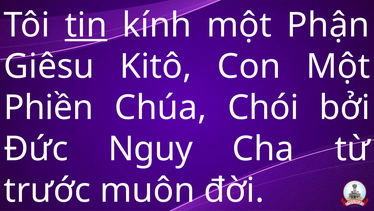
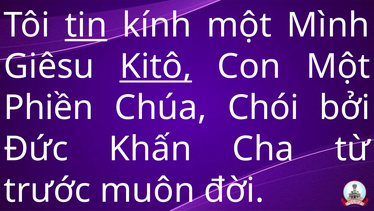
Phận: Phận -> Mình (328, 25)
Kitô underline: none -> present (156, 66)
Nguy: Nguy -> Khấn (150, 149)
